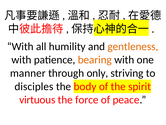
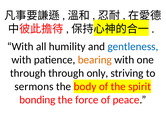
gentleness colour: orange -> blue (133, 46)
manner: manner -> through (28, 73)
disciples: disciples -> sermons (34, 86)
virtuous: virtuous -> bonding (37, 99)
